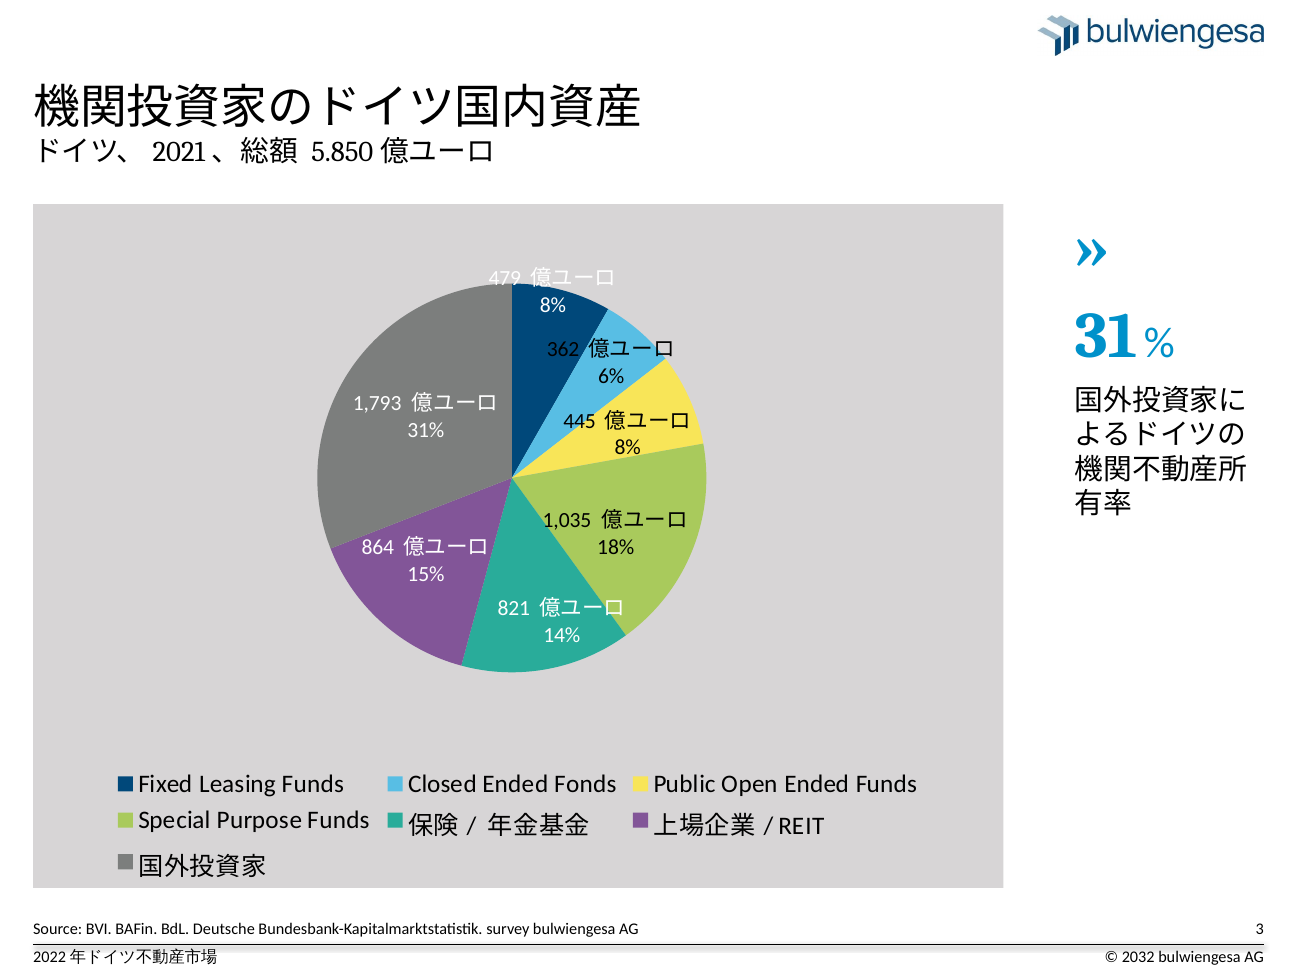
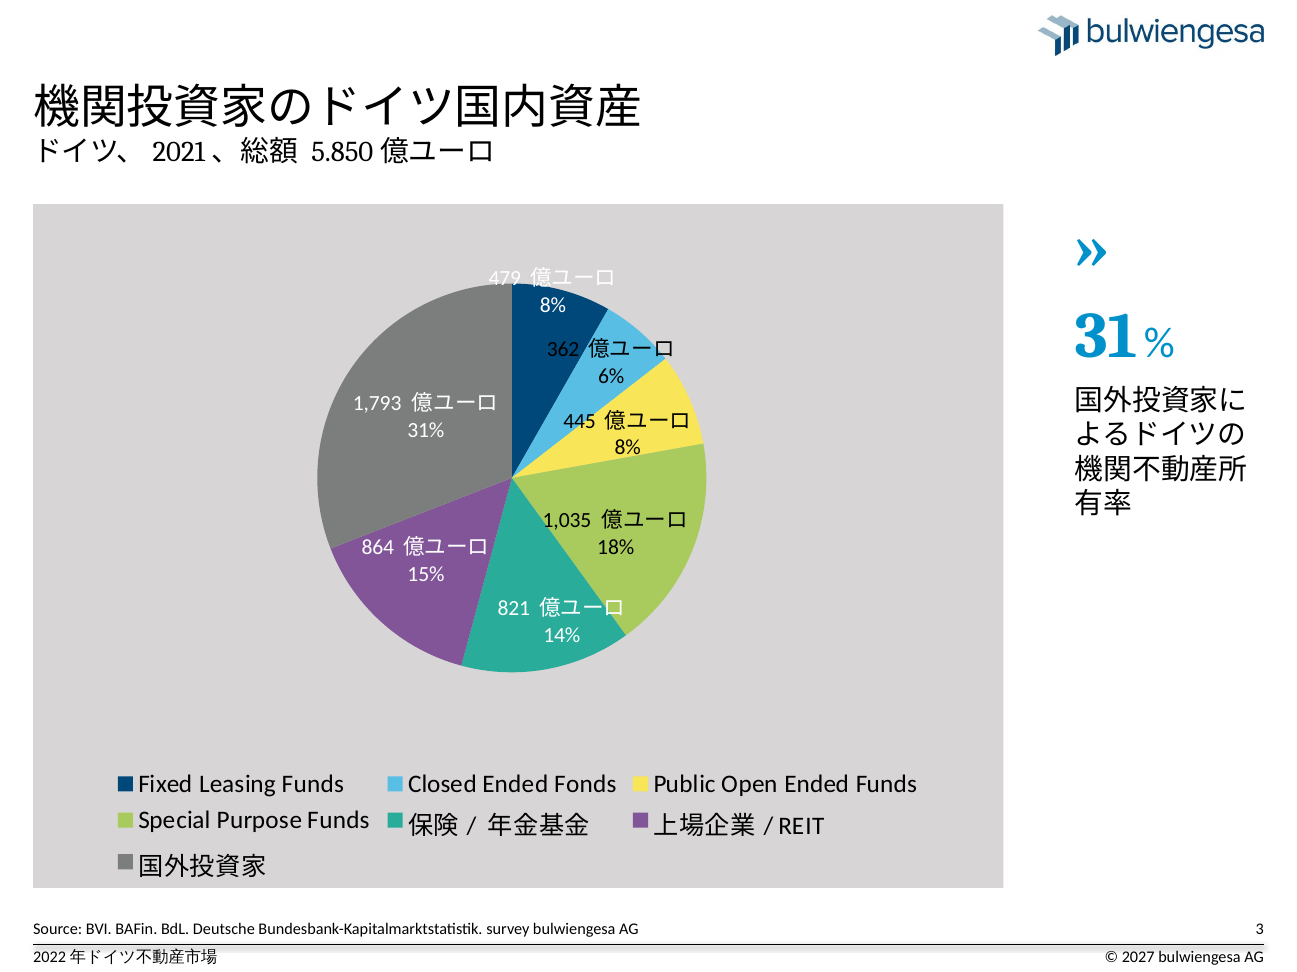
2032: 2032 -> 2027 (1138, 958)
